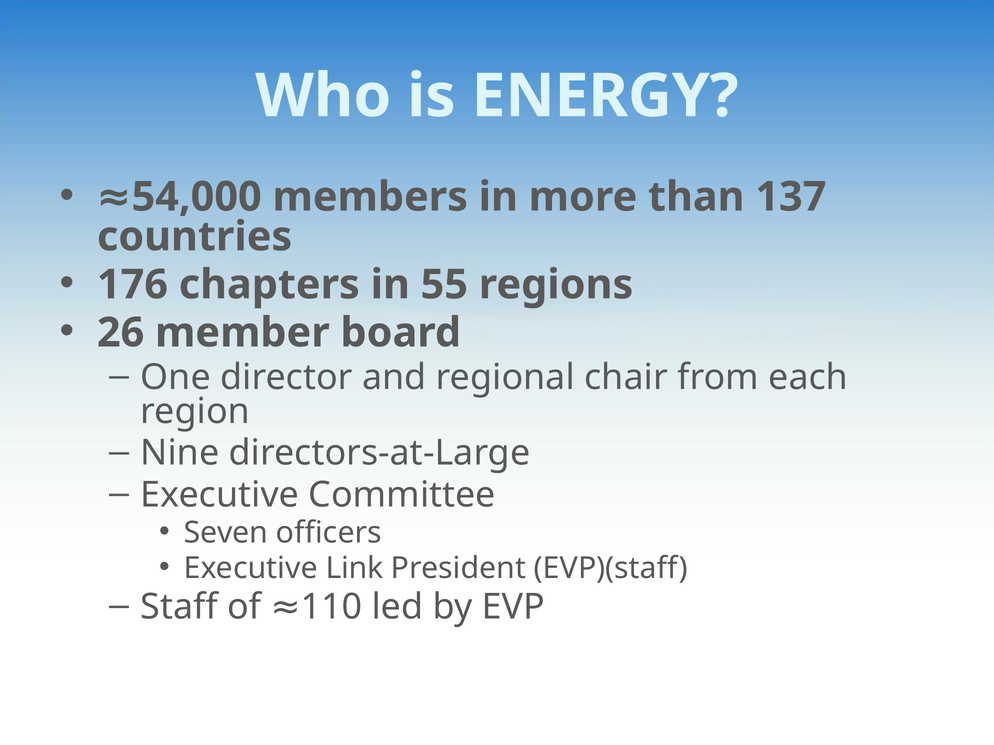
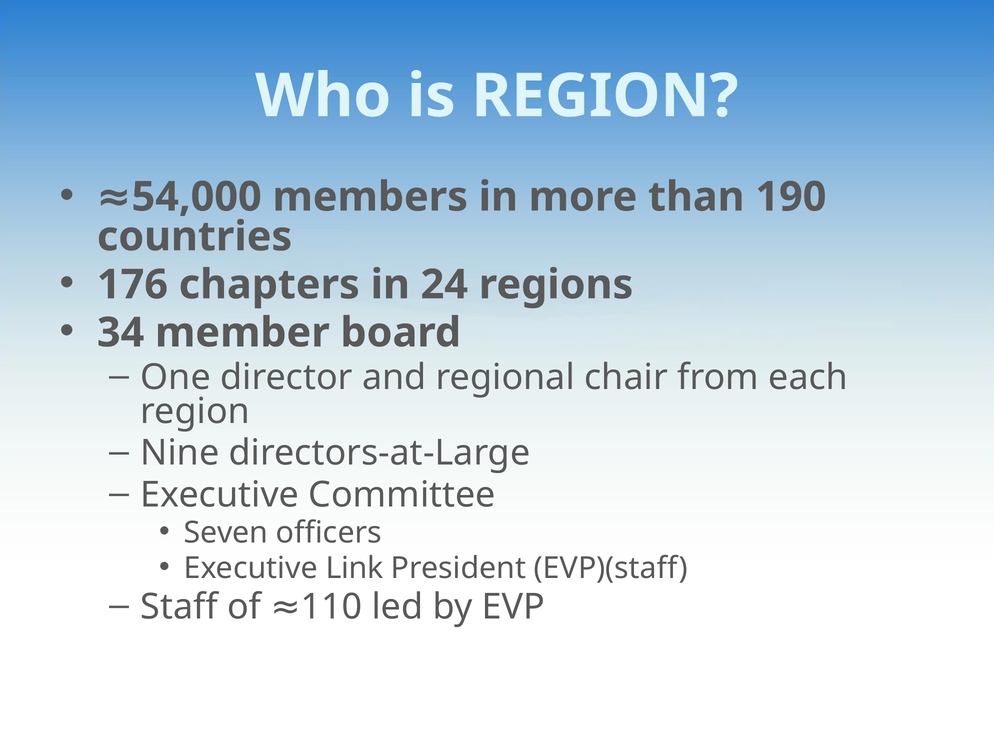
is ENERGY: ENERGY -> REGION (605, 96)
137: 137 -> 190 (791, 197)
55: 55 -> 24 (444, 285)
26: 26 -> 34 (121, 333)
